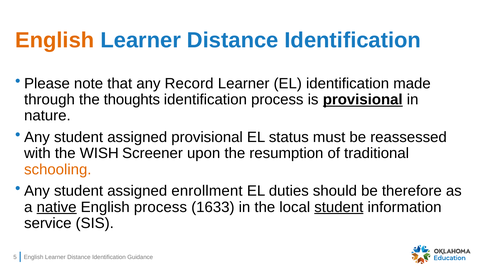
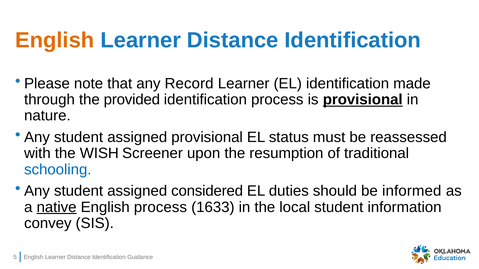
thoughts: thoughts -> provided (132, 100)
schooling colour: orange -> blue (58, 170)
enrollment: enrollment -> considered (207, 191)
therefore: therefore -> informed (412, 191)
student underline: present -> none (339, 207)
service: service -> convey (48, 224)
